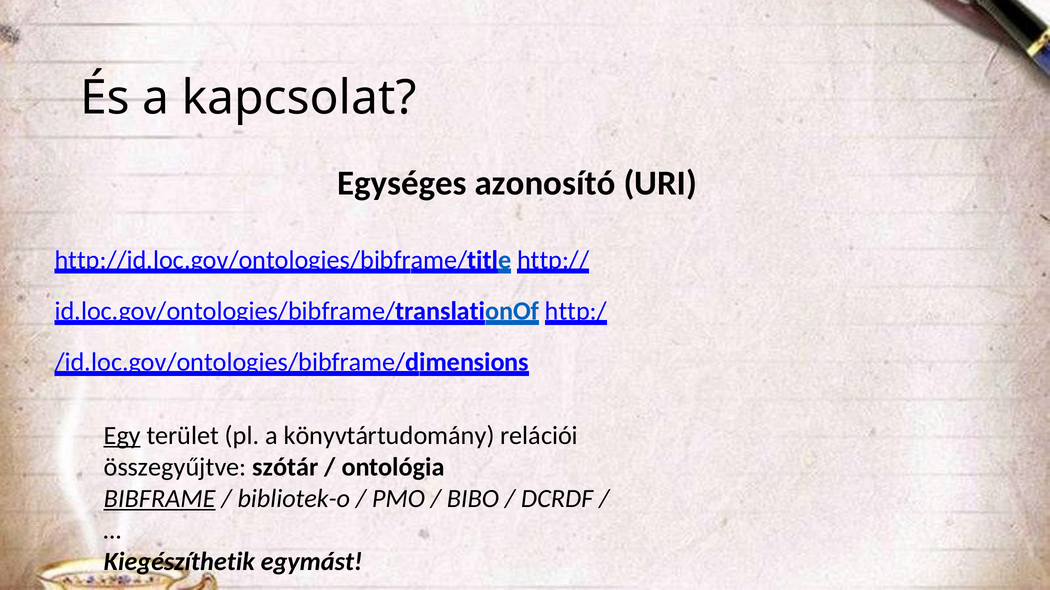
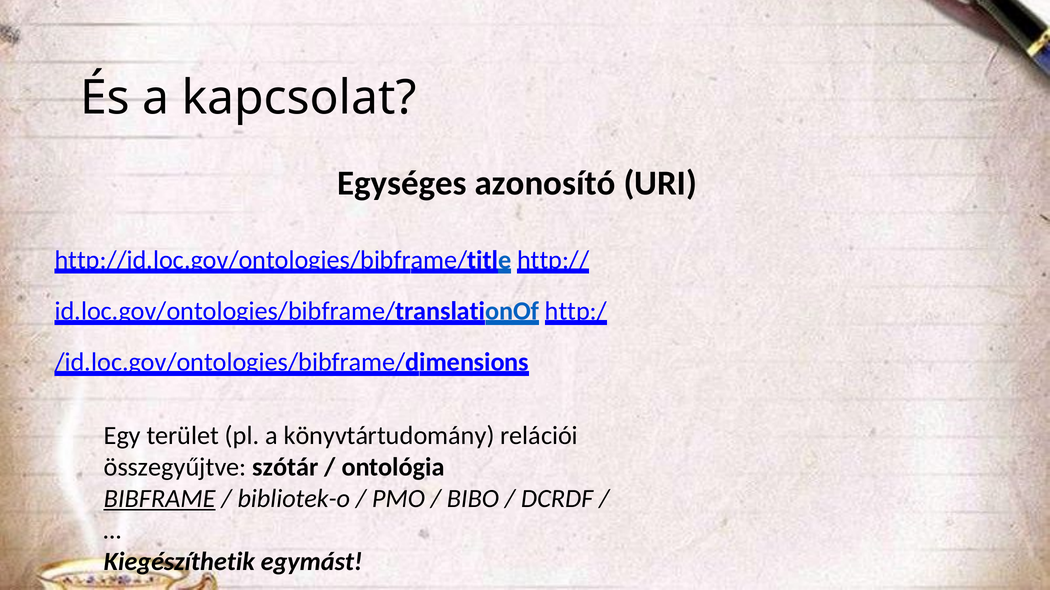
Egy underline: present -> none (122, 436)
